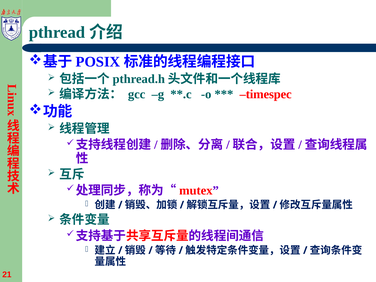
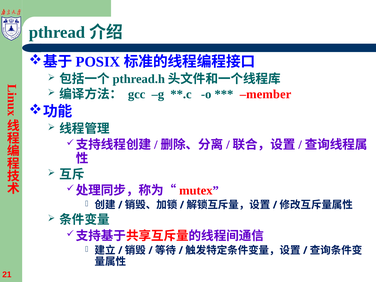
timespec: timespec -> member (266, 94)
